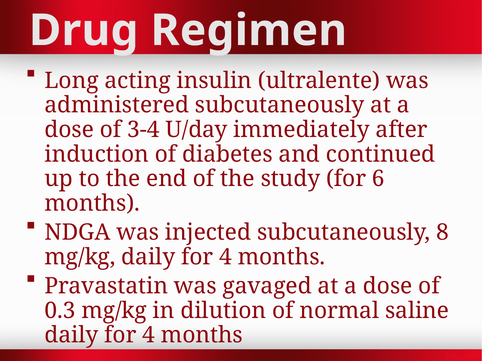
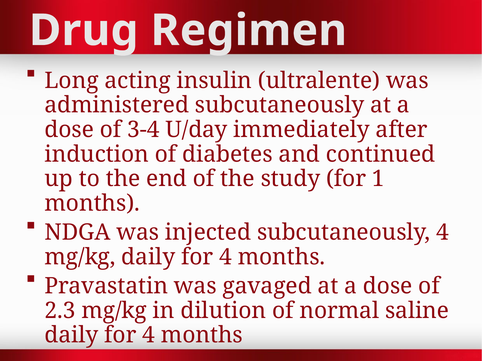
6: 6 -> 1 (378, 179)
subcutaneously 8: 8 -> 4 (442, 233)
0.3: 0.3 -> 2.3 (60, 311)
